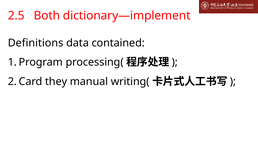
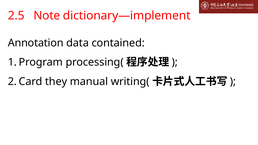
Both: Both -> Note (47, 16)
Definitions: Definitions -> Annotation (36, 43)
